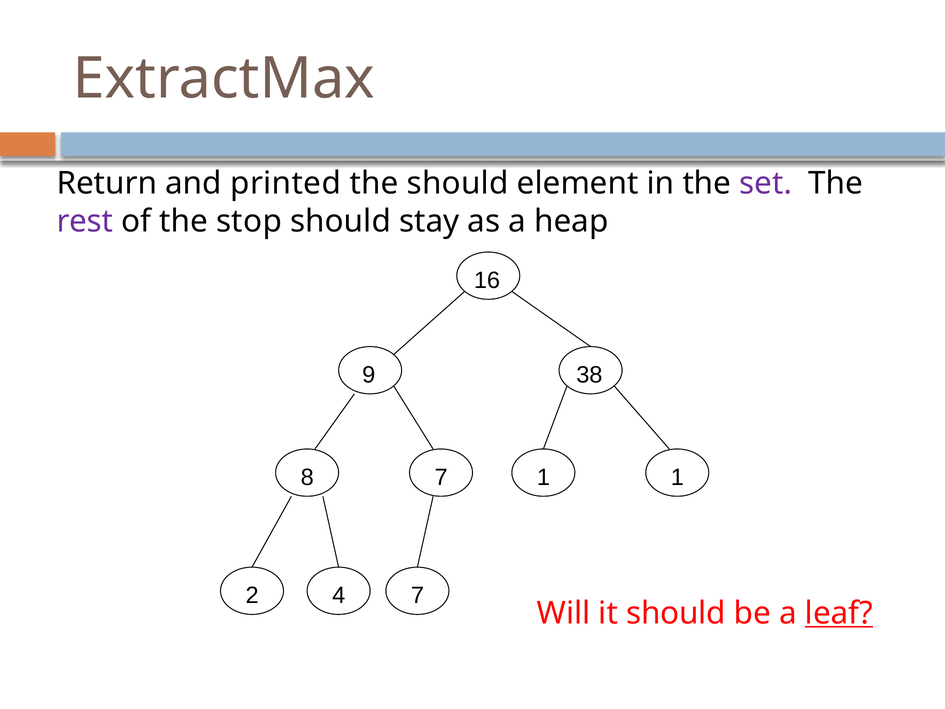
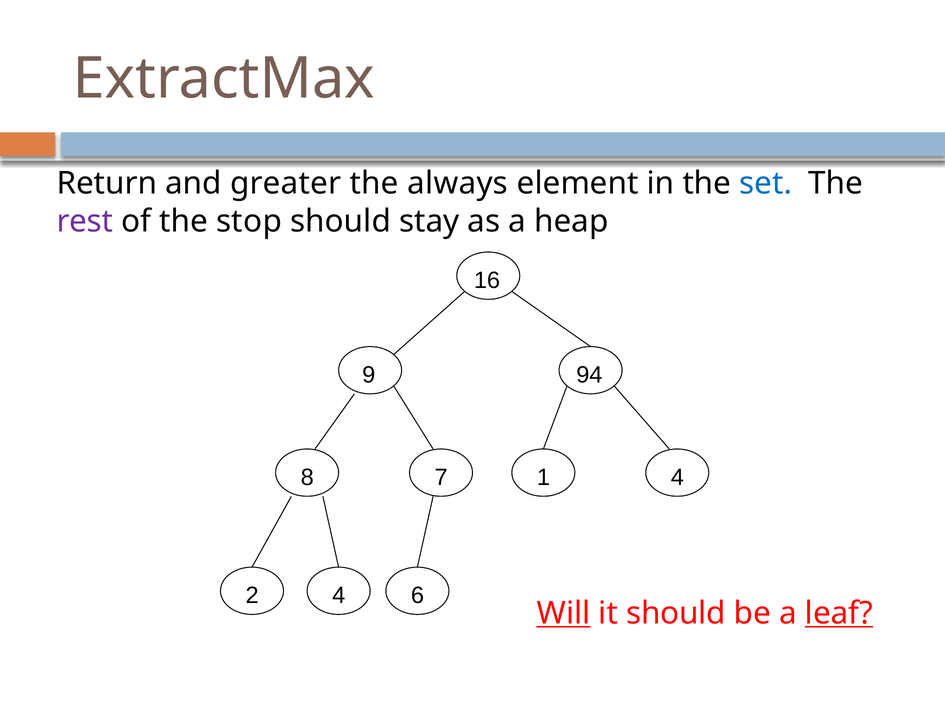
printed: printed -> greater (286, 183)
the should: should -> always (458, 183)
set colour: purple -> blue (766, 183)
38: 38 -> 94 (589, 375)
1 1: 1 -> 4 (677, 477)
4 7: 7 -> 6 (417, 595)
Will underline: none -> present (564, 613)
